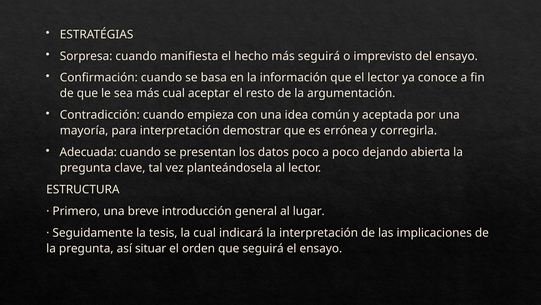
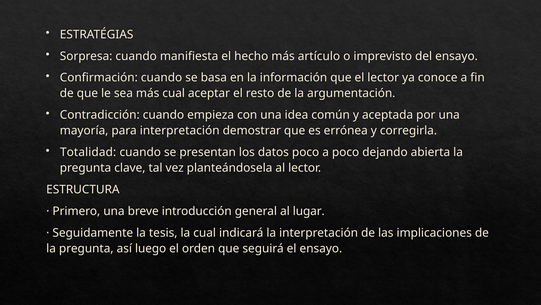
más seguirá: seguirá -> artículo (319, 56)
Adecuada: Adecuada -> Totalidad (88, 152)
situar: situar -> luego (151, 248)
